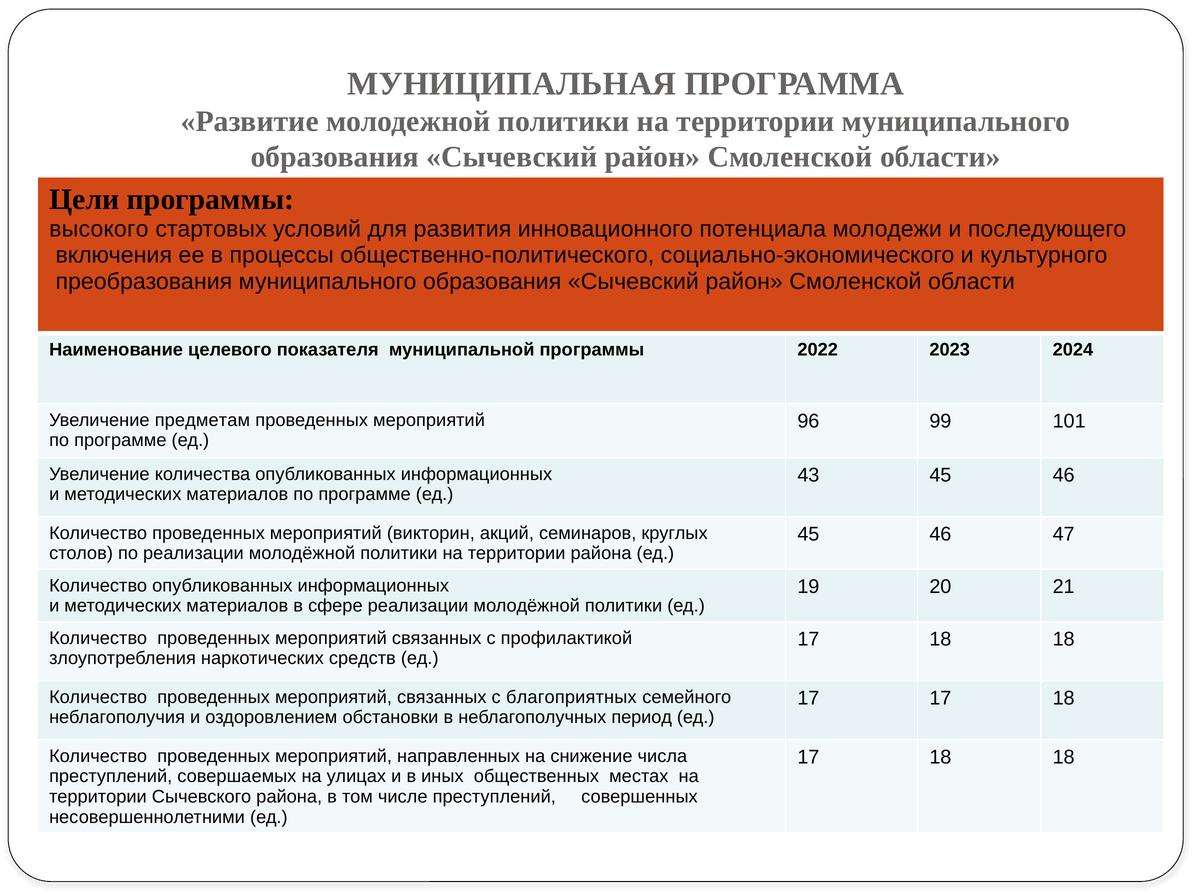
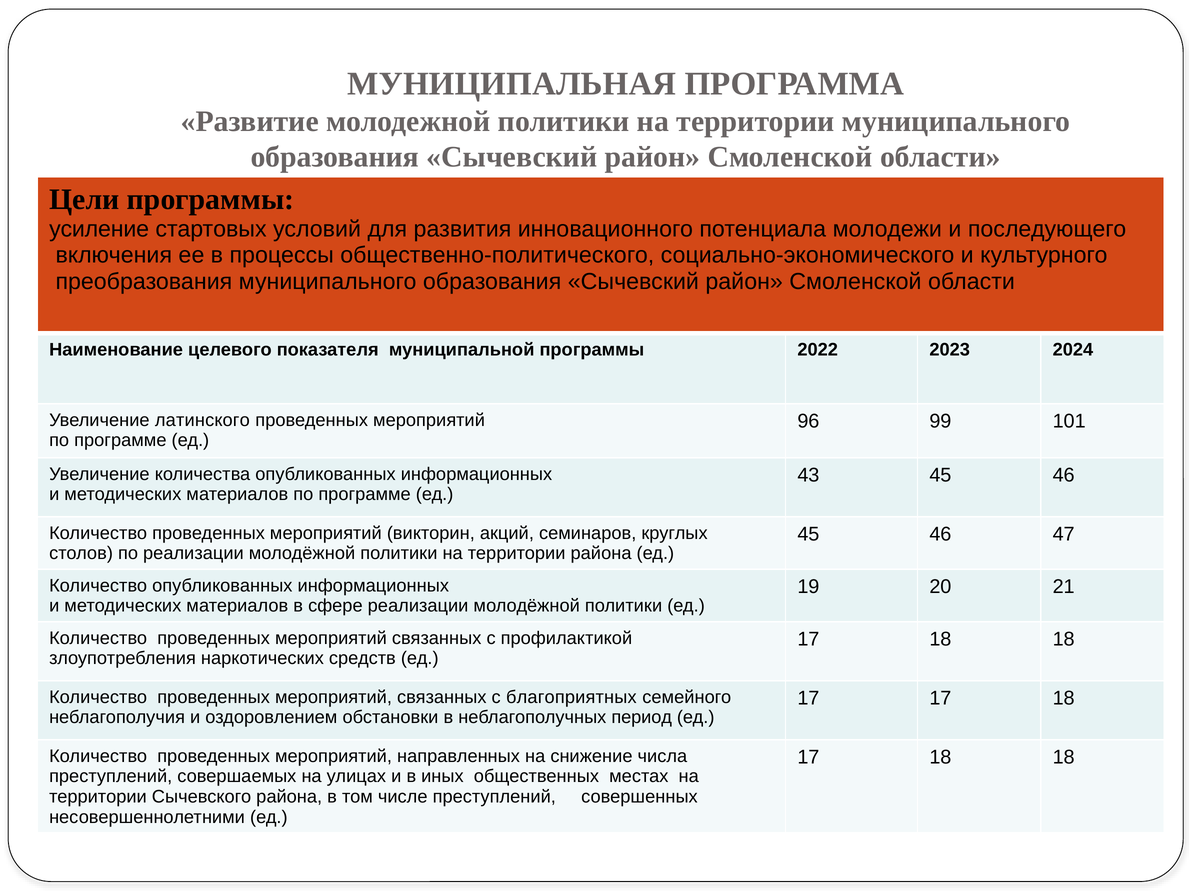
высокого: высокого -> усиление (99, 229)
предметам: предметам -> латинского (202, 420)
